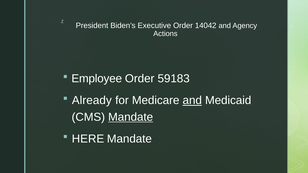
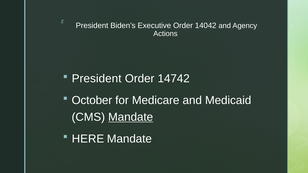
Employee: Employee -> President (97, 79)
59183: 59183 -> 14742 (174, 79)
Already: Already -> October (92, 101)
and underline: present -> none (192, 101)
